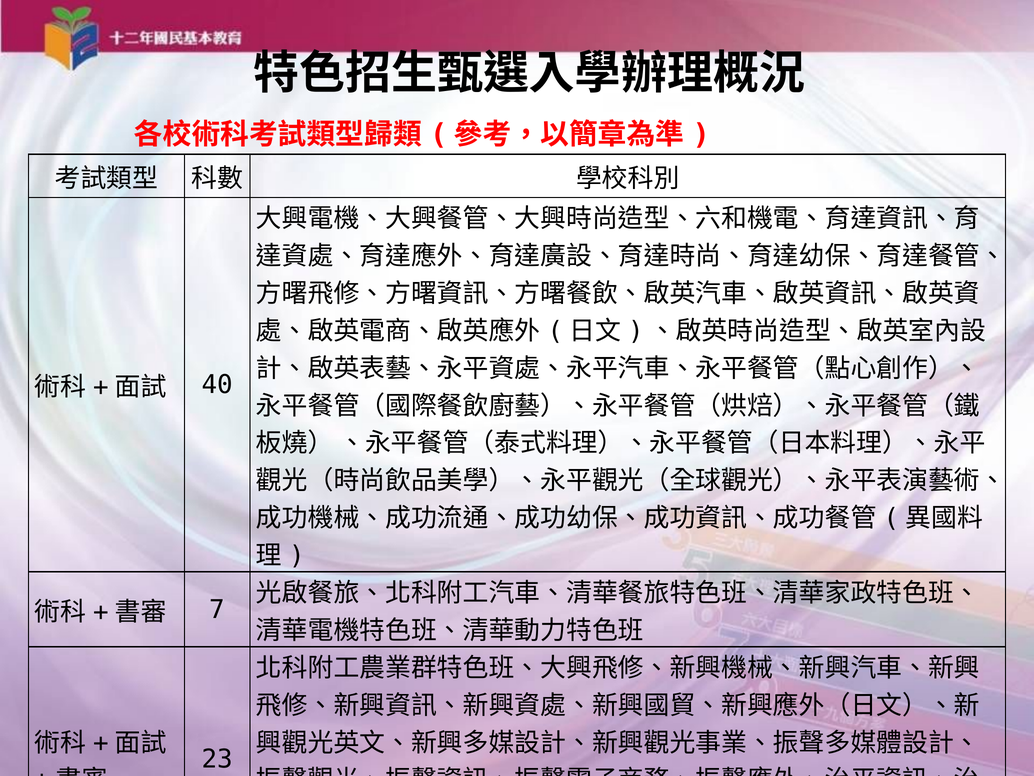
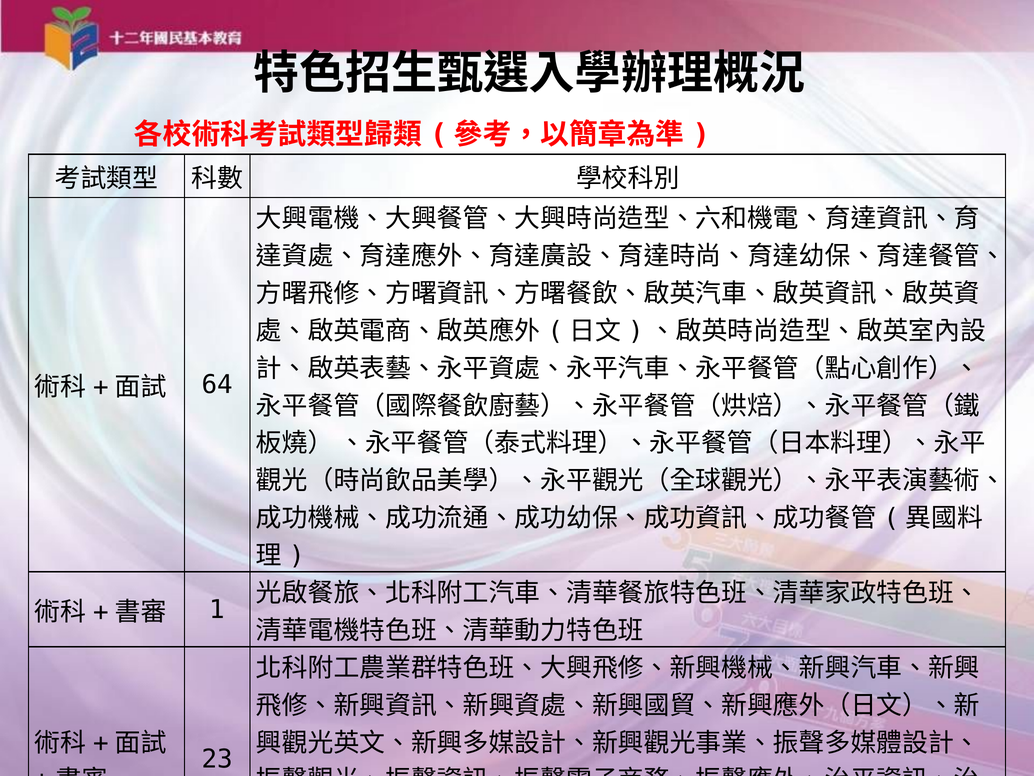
40: 40 -> 64 (217, 385)
7: 7 -> 1 (217, 609)
